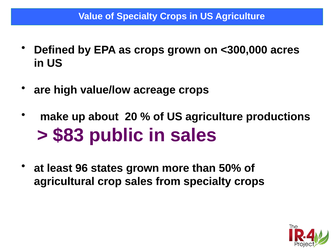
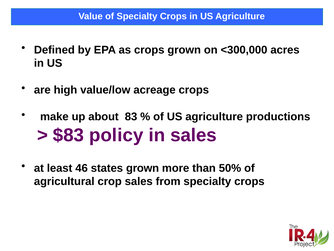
20: 20 -> 83 (131, 117)
public: public -> policy (116, 135)
96: 96 -> 46 (82, 168)
